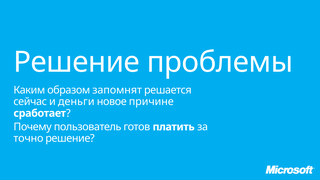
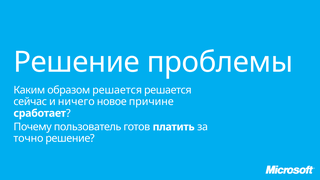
образом запомнят: запомнят -> решается (117, 90)
деньги: деньги -> ничего (76, 102)
